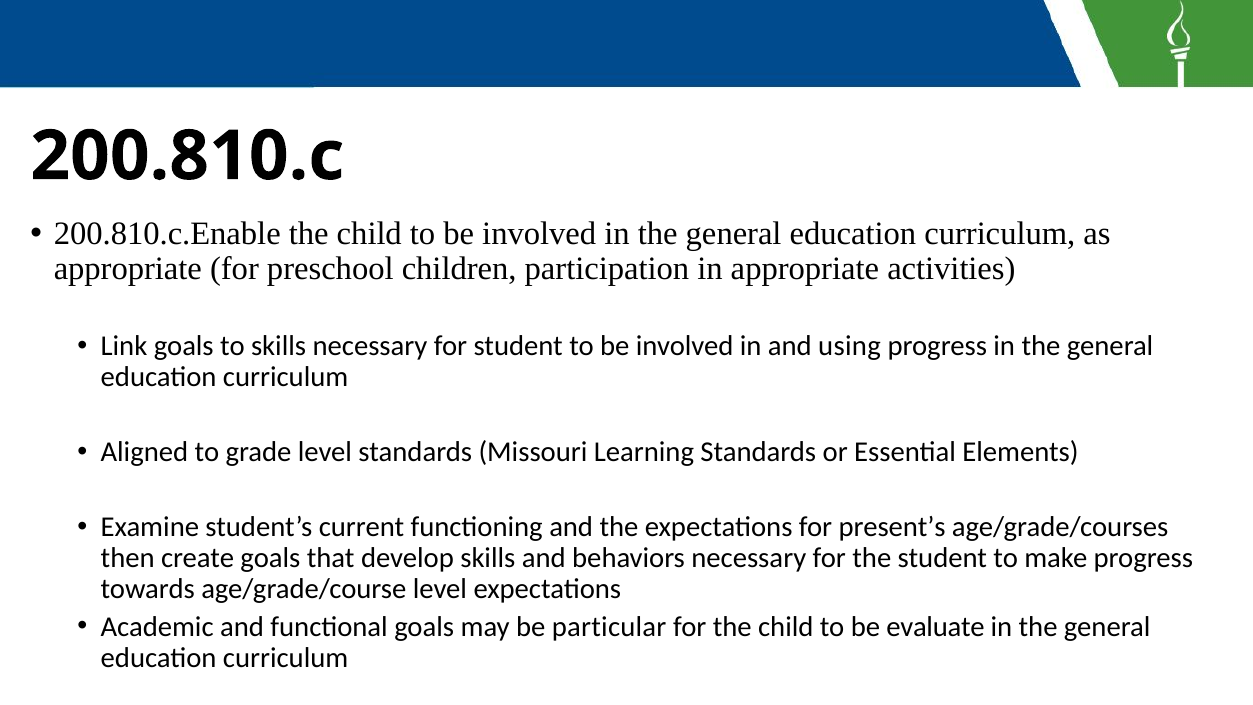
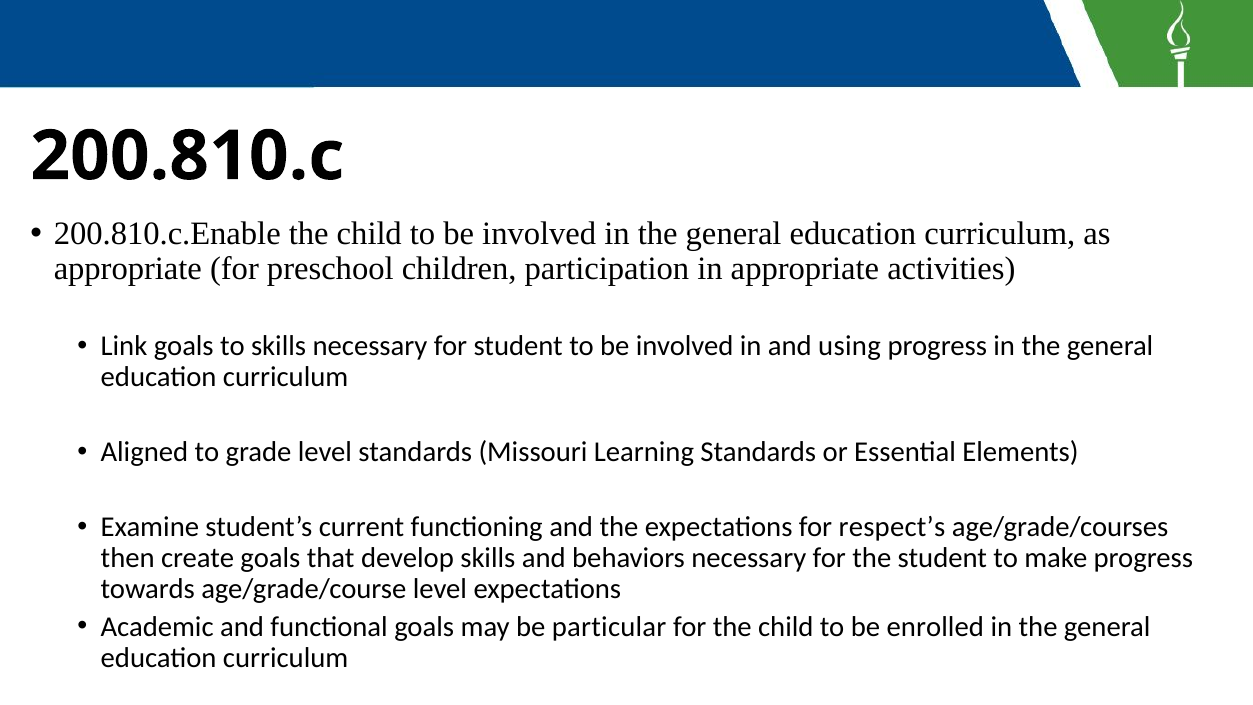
present’s: present’s -> respect’s (892, 527)
evaluate: evaluate -> enrolled (935, 626)
